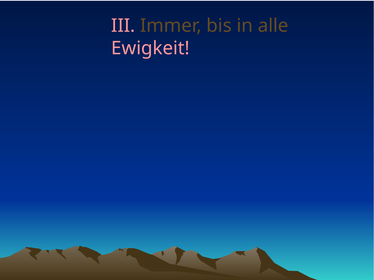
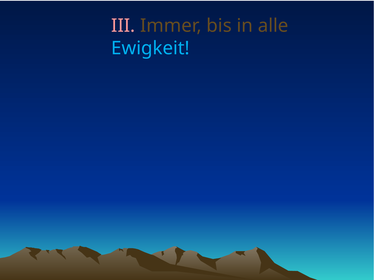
Ewigkeit colour: pink -> light blue (150, 48)
